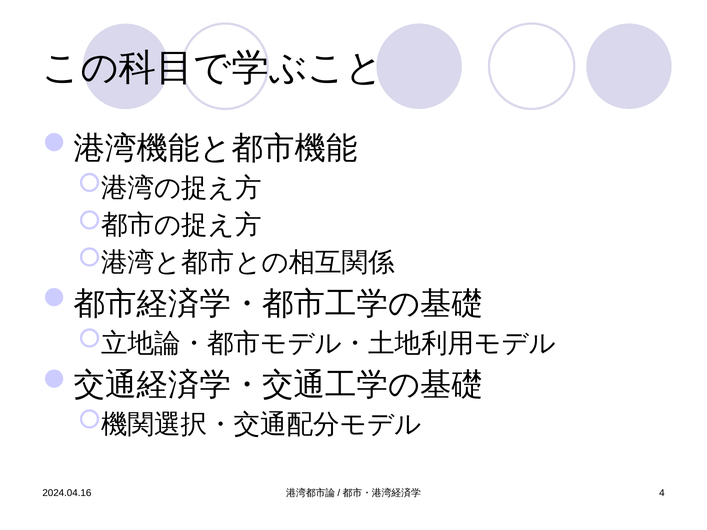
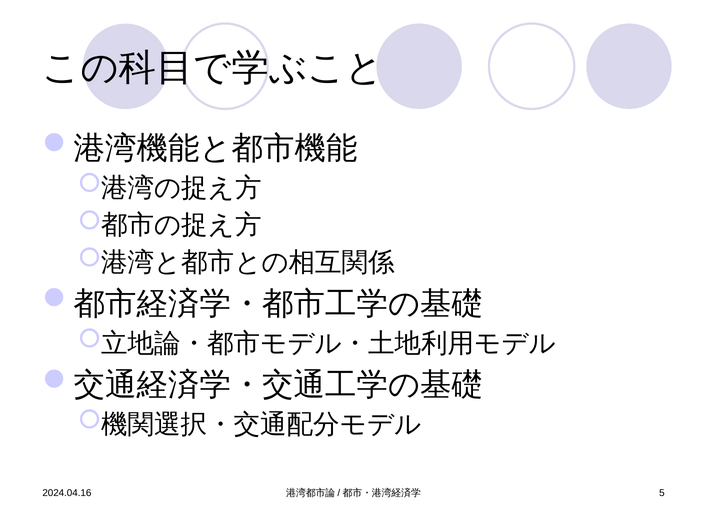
4: 4 -> 5 (662, 493)
